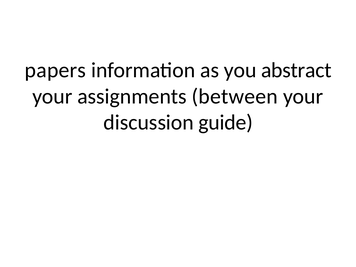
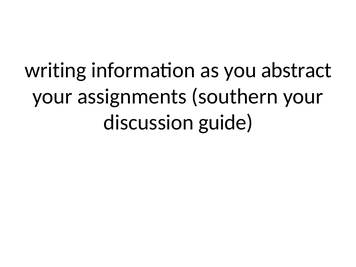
papers: papers -> writing (56, 70)
between: between -> southern (235, 96)
